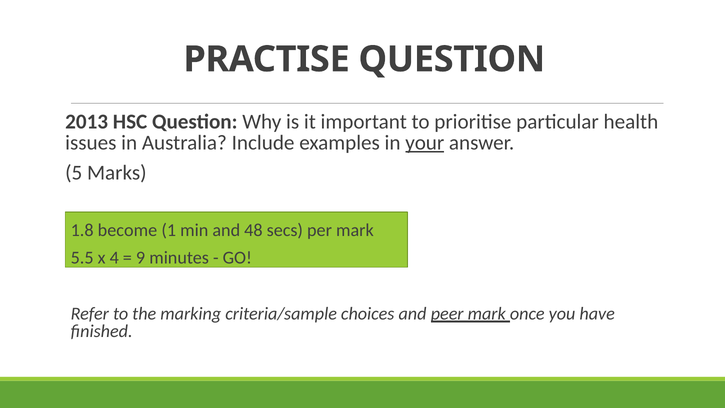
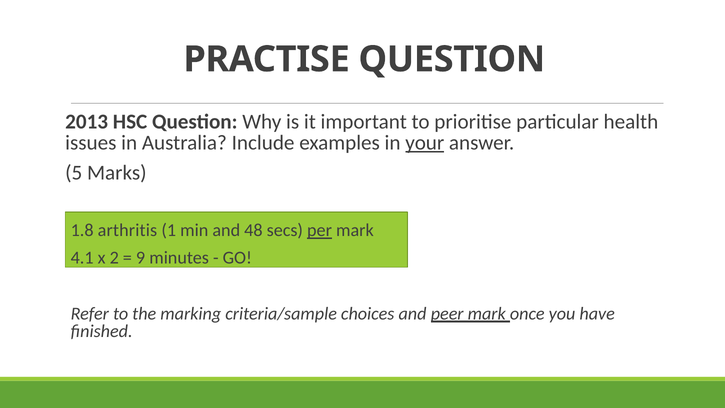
become: become -> arthritis (127, 230)
per underline: none -> present (320, 230)
5.5: 5.5 -> 4.1 (82, 257)
4: 4 -> 2 (114, 257)
